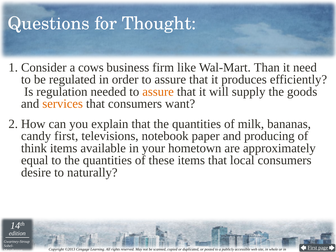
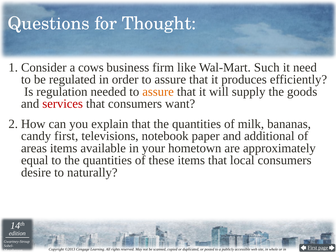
Than: Than -> Such (267, 67)
services colour: orange -> red (63, 104)
producing: producing -> additional (269, 136)
think: think -> areas (34, 148)
